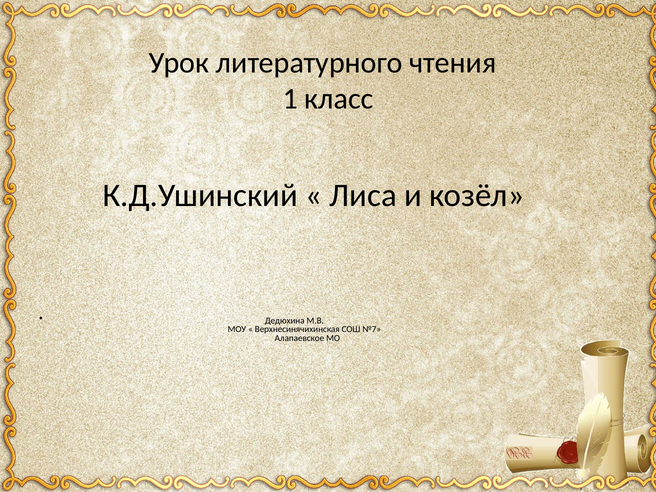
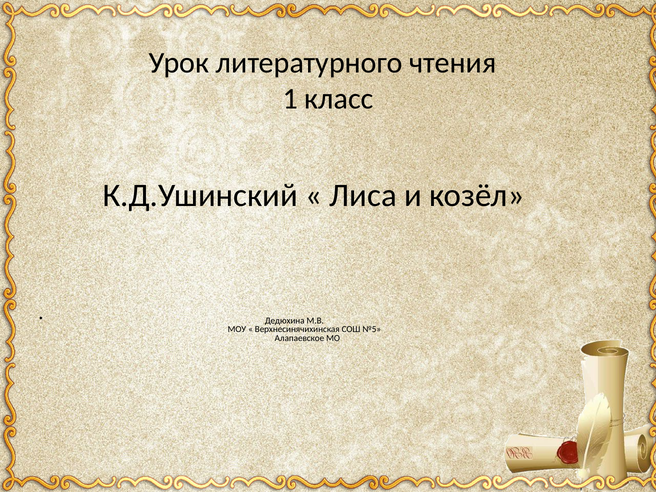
№7: №7 -> №5 (372, 329)
